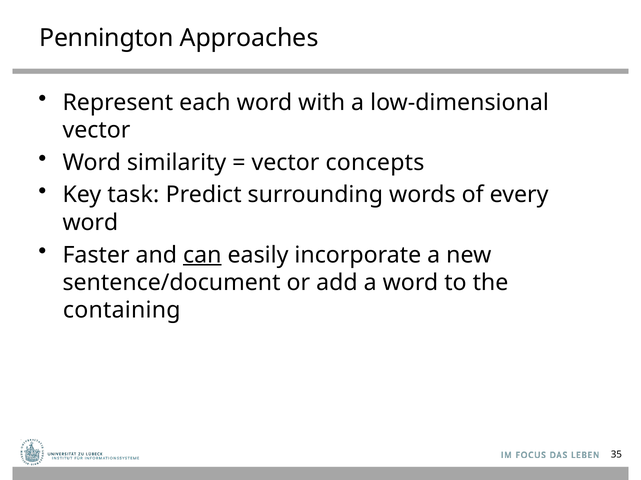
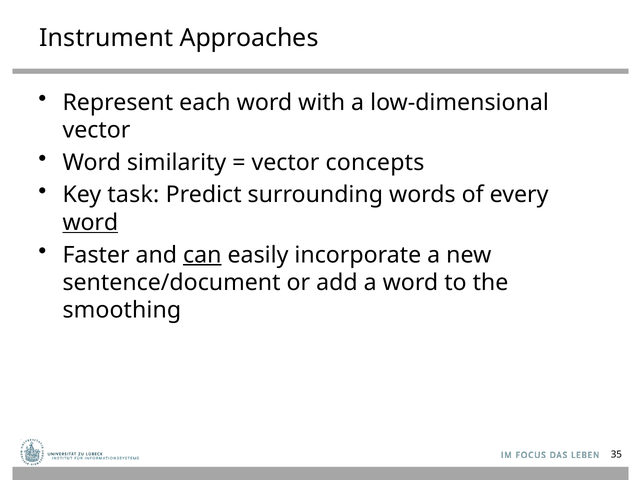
Pennington: Pennington -> Instrument (106, 38)
word underline: none -> present (90, 223)
containing: containing -> smoothing (122, 311)
